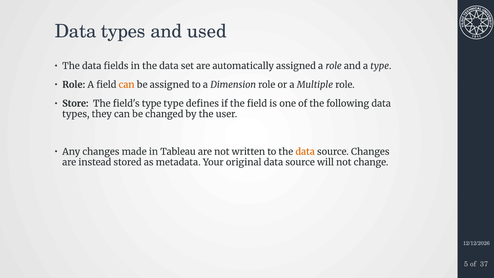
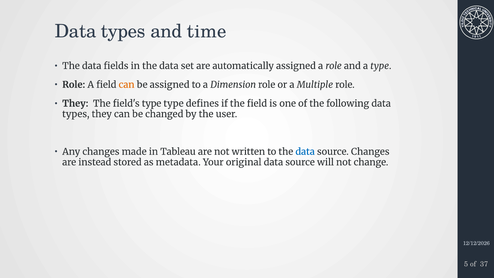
used: used -> time (207, 31)
Store: Store -> They (75, 104)
data colour: orange -> blue (305, 152)
